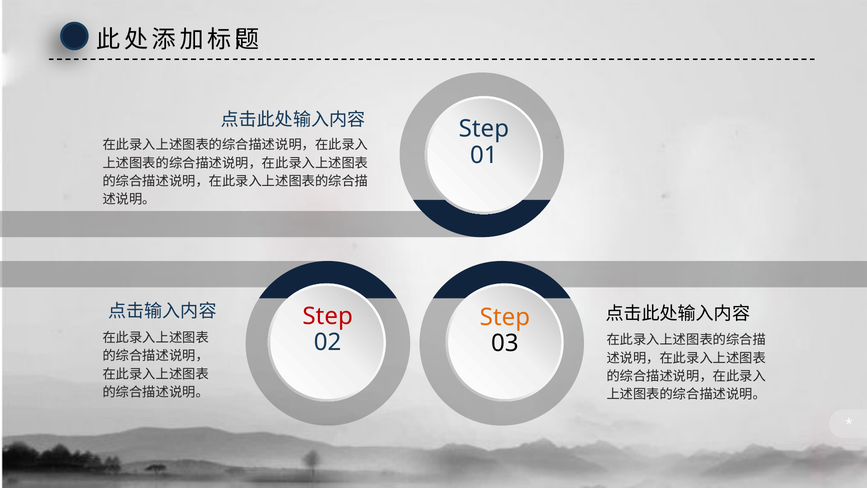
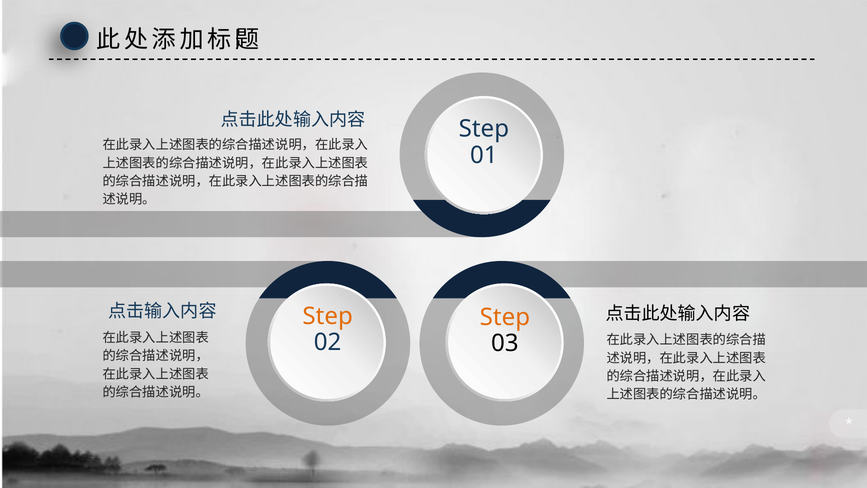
Step colour: red -> orange (328, 316)
